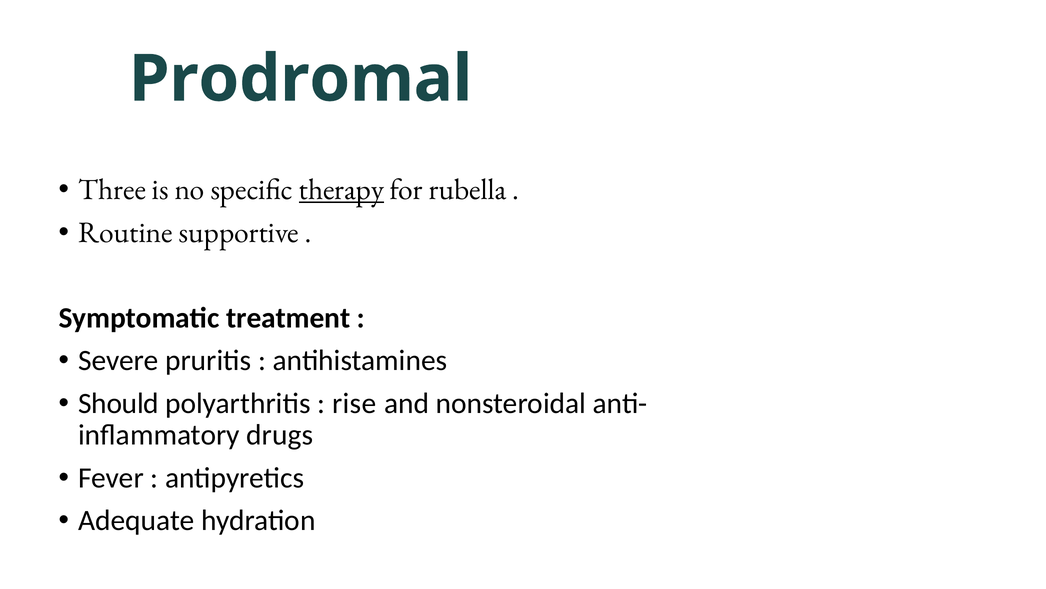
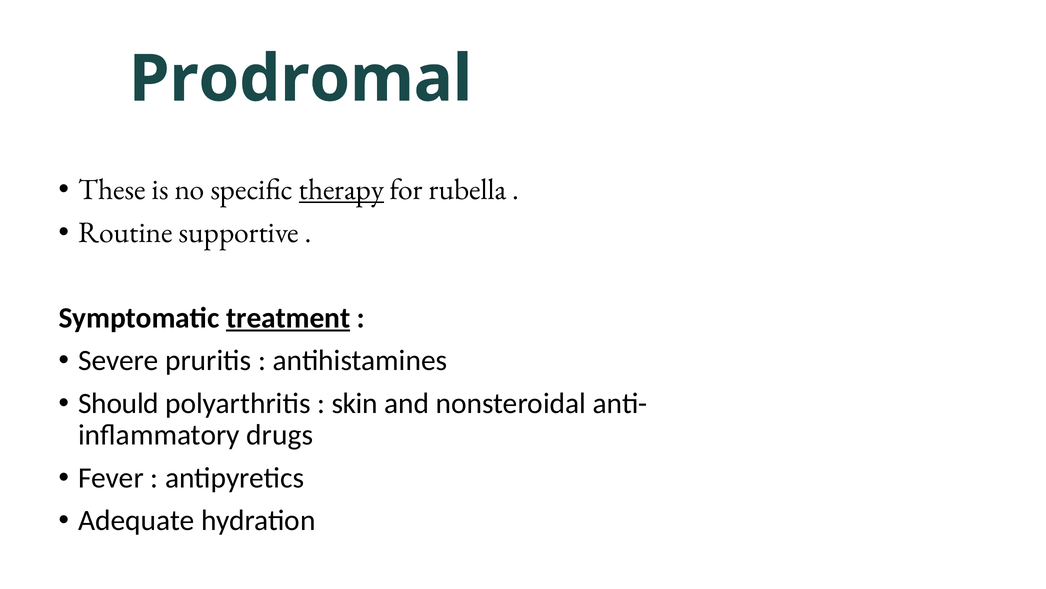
Three: Three -> These (112, 190)
treatment underline: none -> present (288, 318)
rise: rise -> skin (355, 404)
